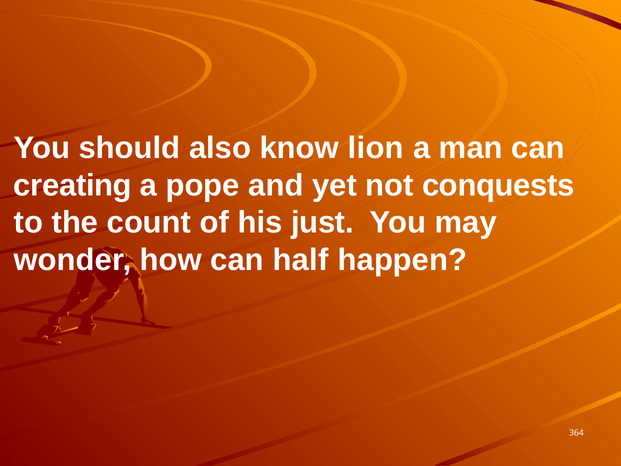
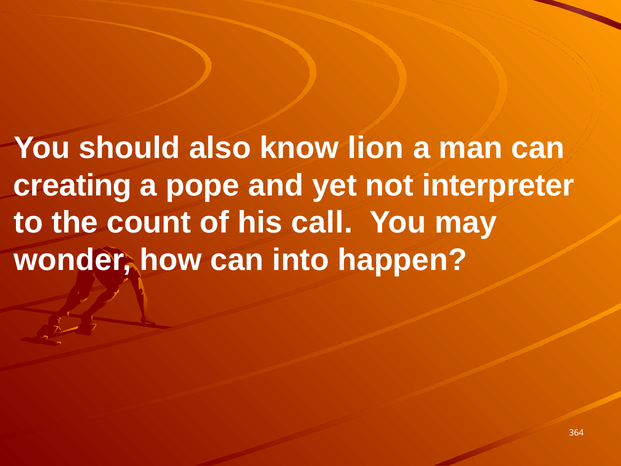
conquests: conquests -> interpreter (498, 185)
just: just -> call (322, 223)
half: half -> into (301, 260)
